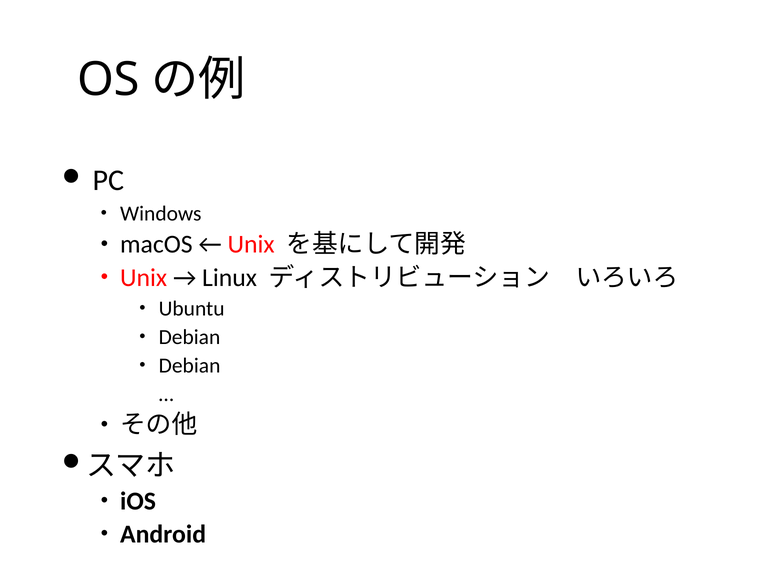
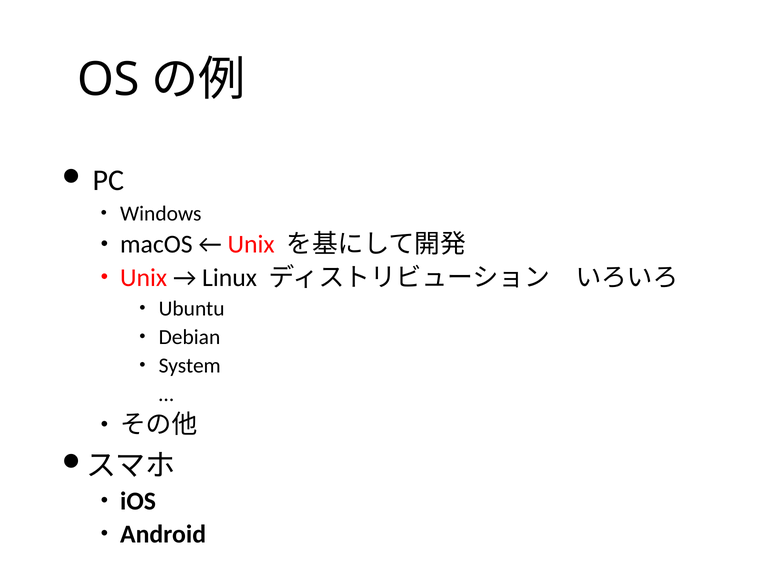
Debian: Debian -> System (190, 366)
